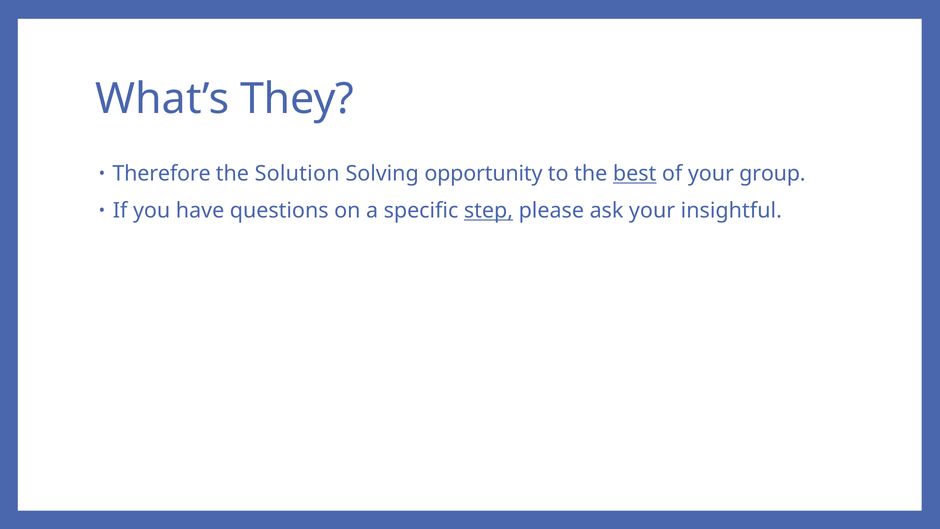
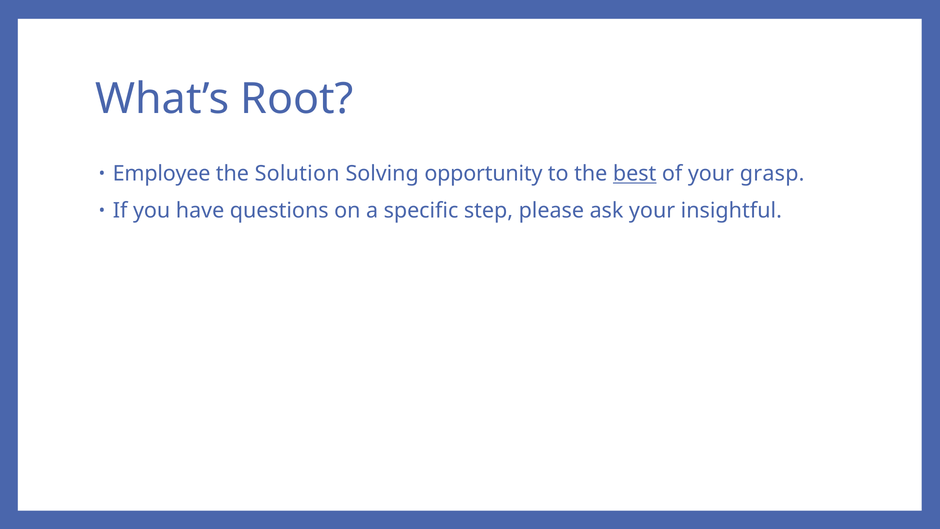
They: They -> Root (297, 99)
Therefore: Therefore -> Employee (162, 174)
group: group -> grasp (772, 174)
step underline: present -> none (489, 211)
